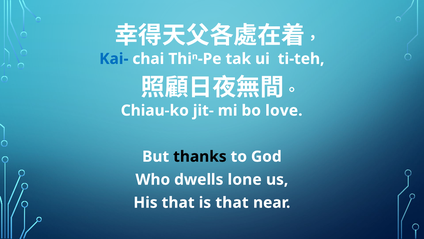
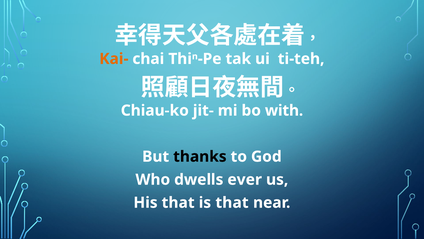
Kai- colour: blue -> orange (114, 59)
love: love -> with (284, 110)
lone: lone -> ever (245, 179)
